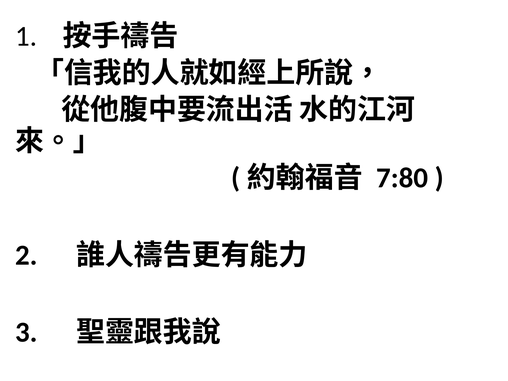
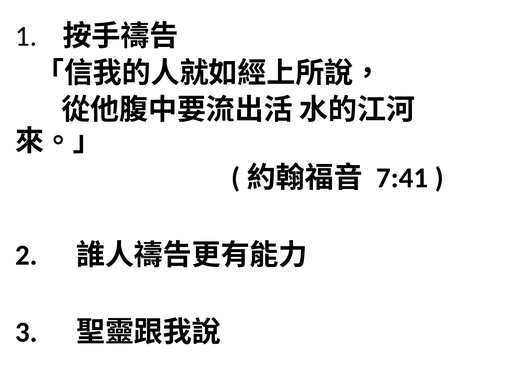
7:80: 7:80 -> 7:41 (402, 178)
